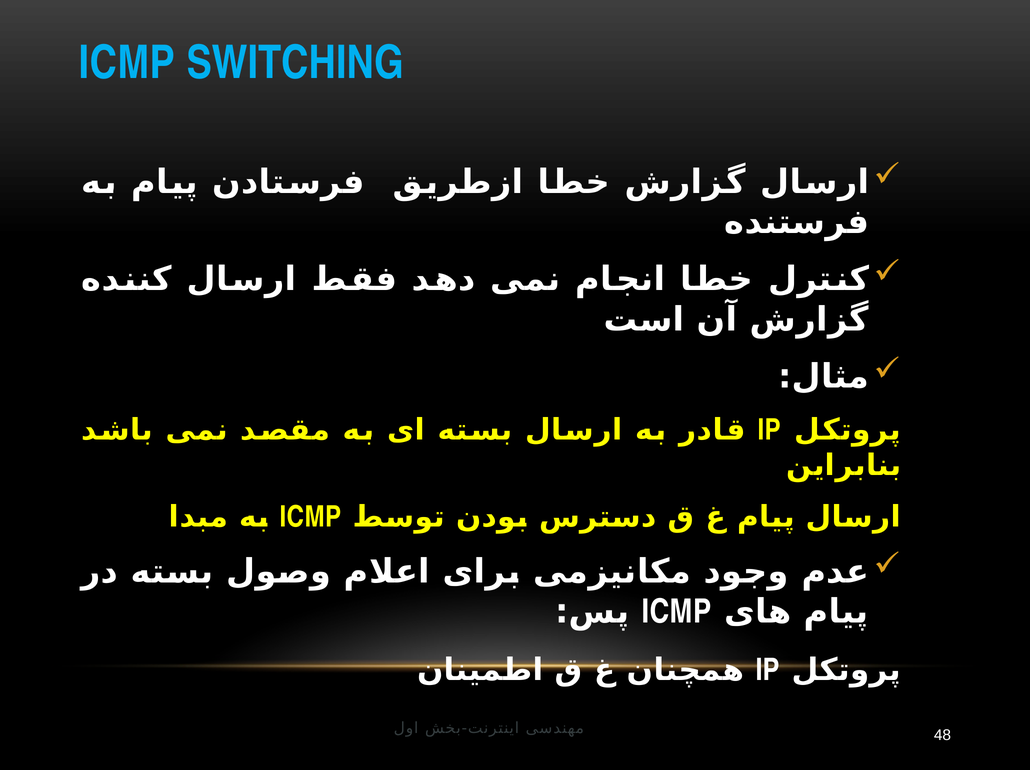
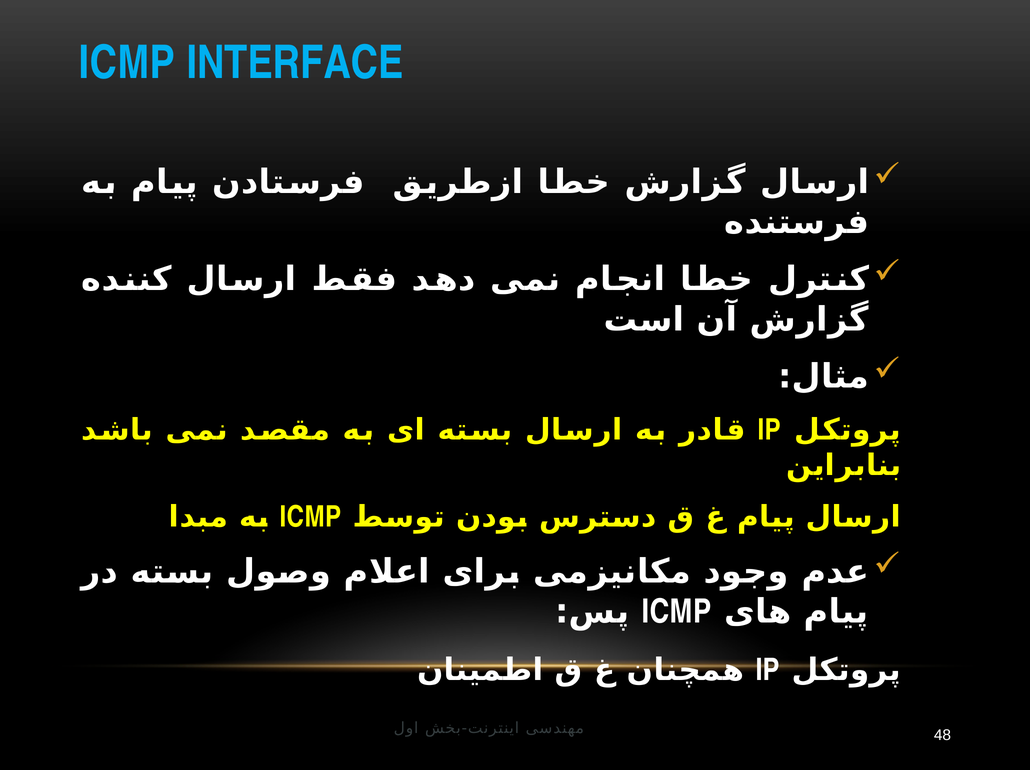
SWITCHING: SWITCHING -> INTERFACE (295, 63)
